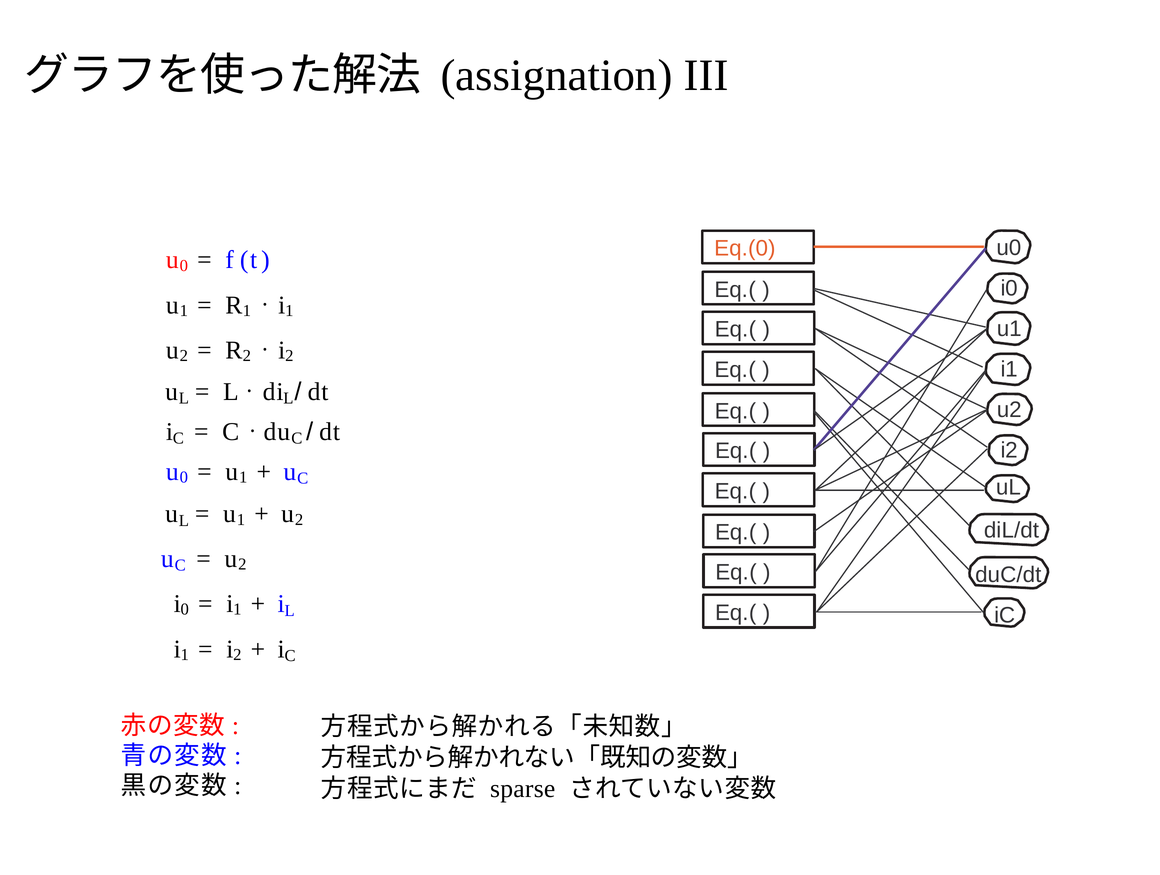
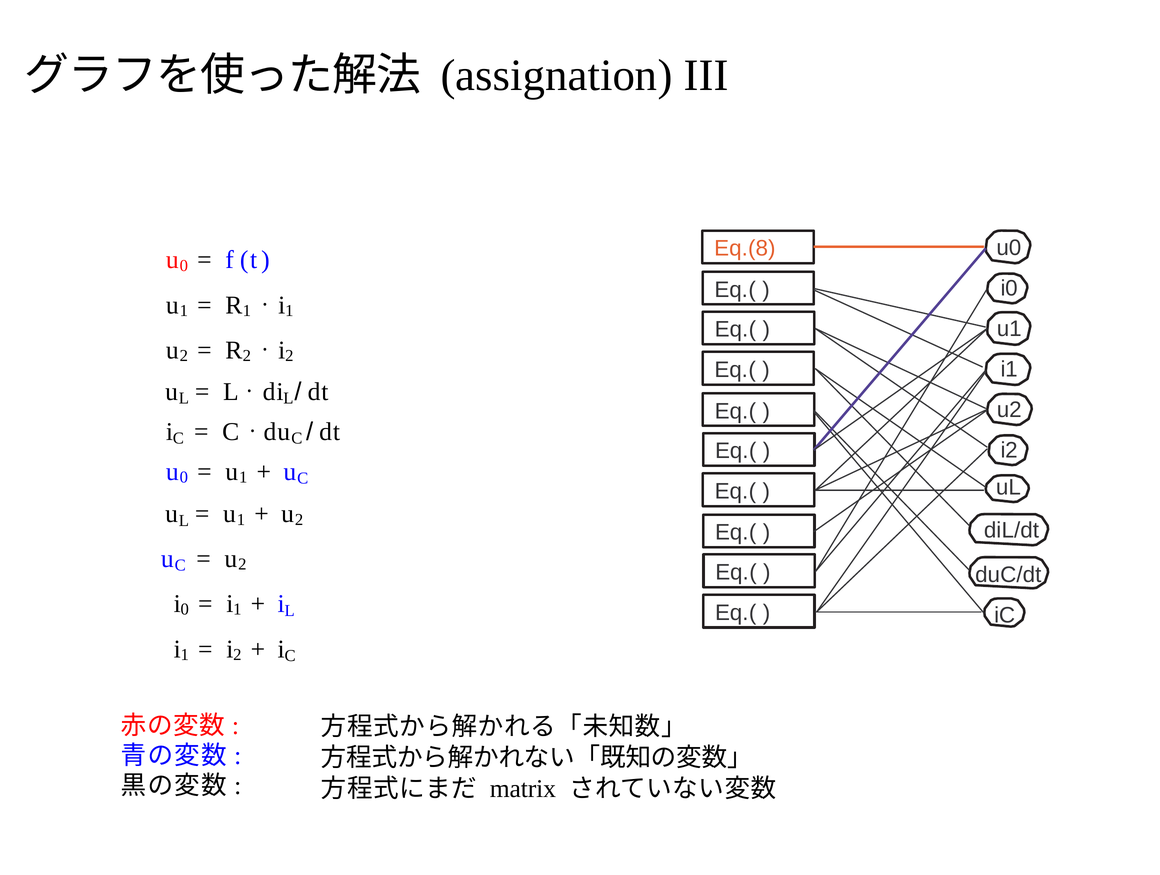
Eq.(0: Eq.(0 -> Eq.(8 (745, 248)
sparse: sparse -> matrix (523, 788)
